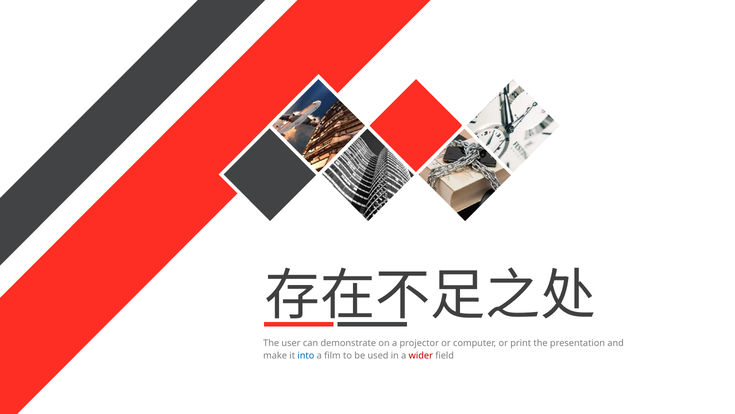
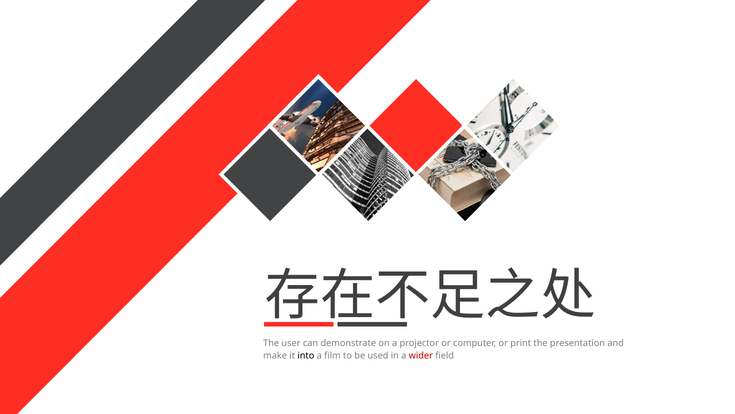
into colour: blue -> black (306, 355)
